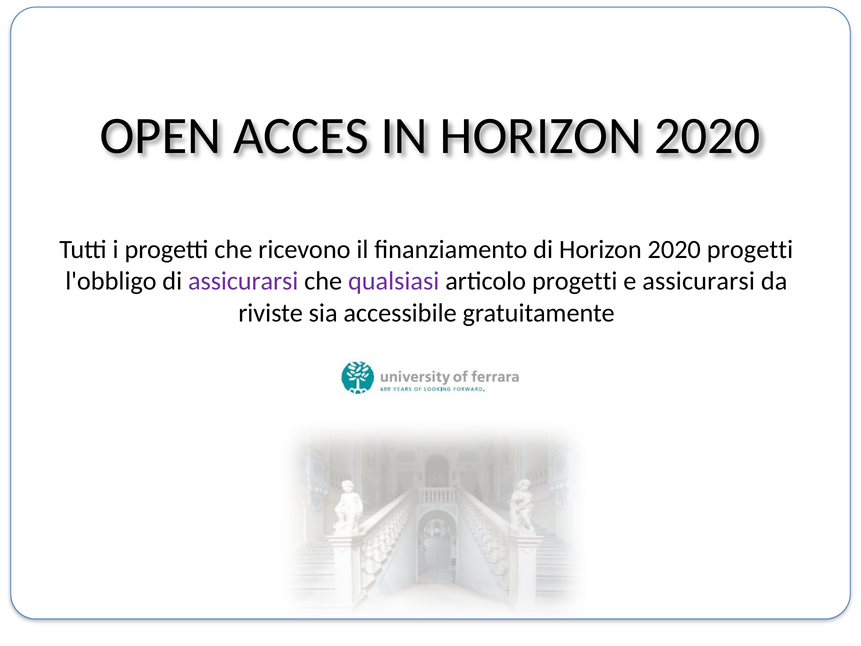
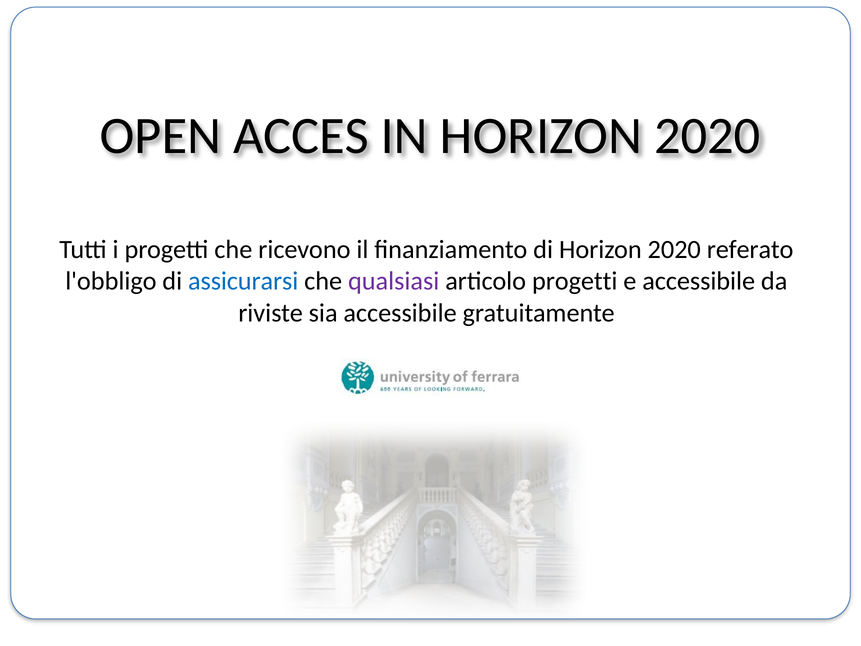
2020 progetti: progetti -> referato (750, 250)
assicurarsi colour: purple -> blue (243, 281)
e assicurarsi: assicurarsi -> accessibile (699, 281)
